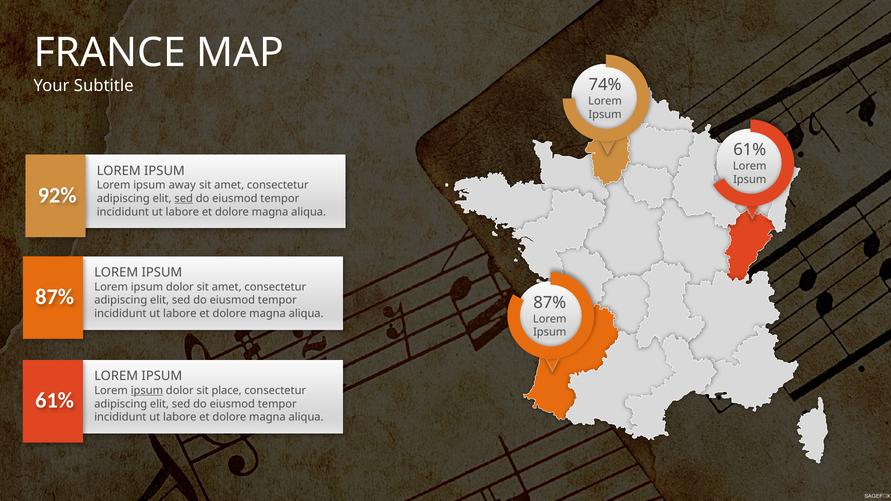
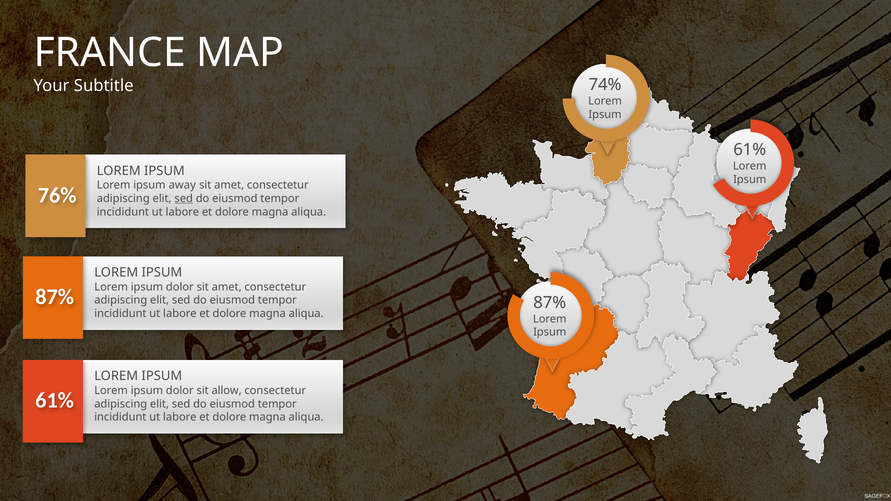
92%: 92% -> 76% (57, 195)
ipsum underline: present -> none (147, 391)
place: place -> allow (227, 391)
